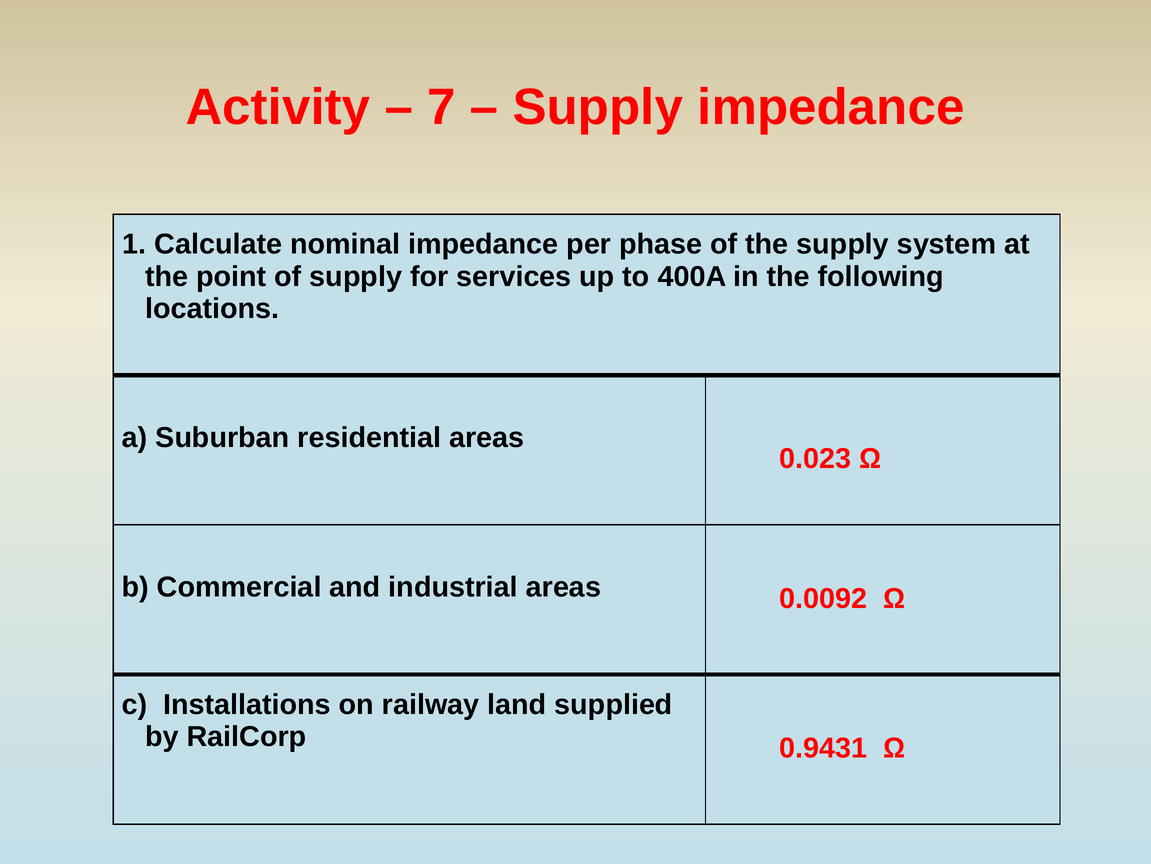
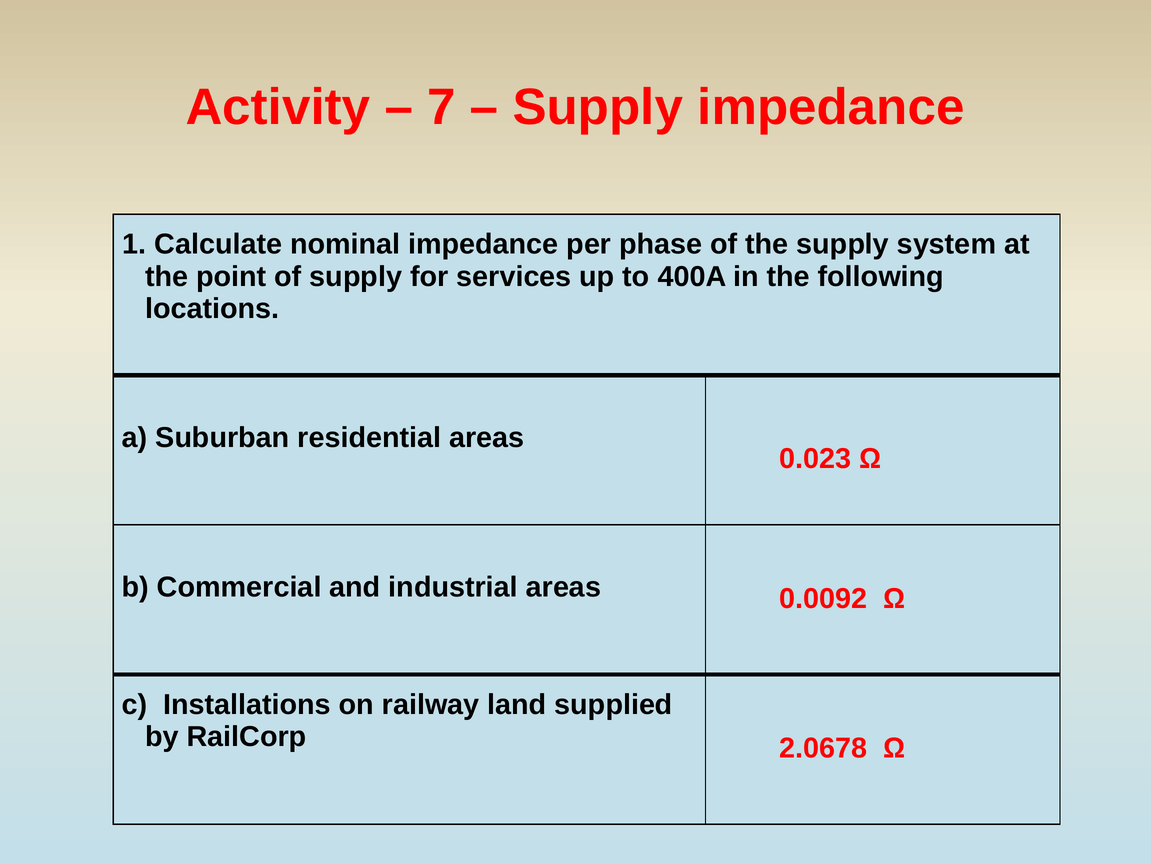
0.9431: 0.9431 -> 2.0678 (823, 747)
